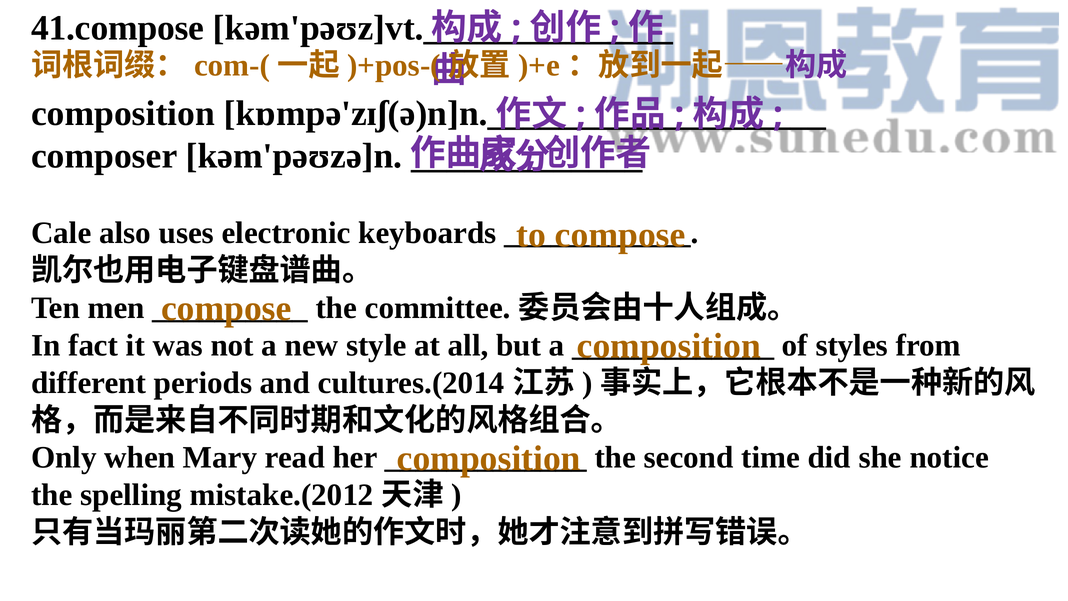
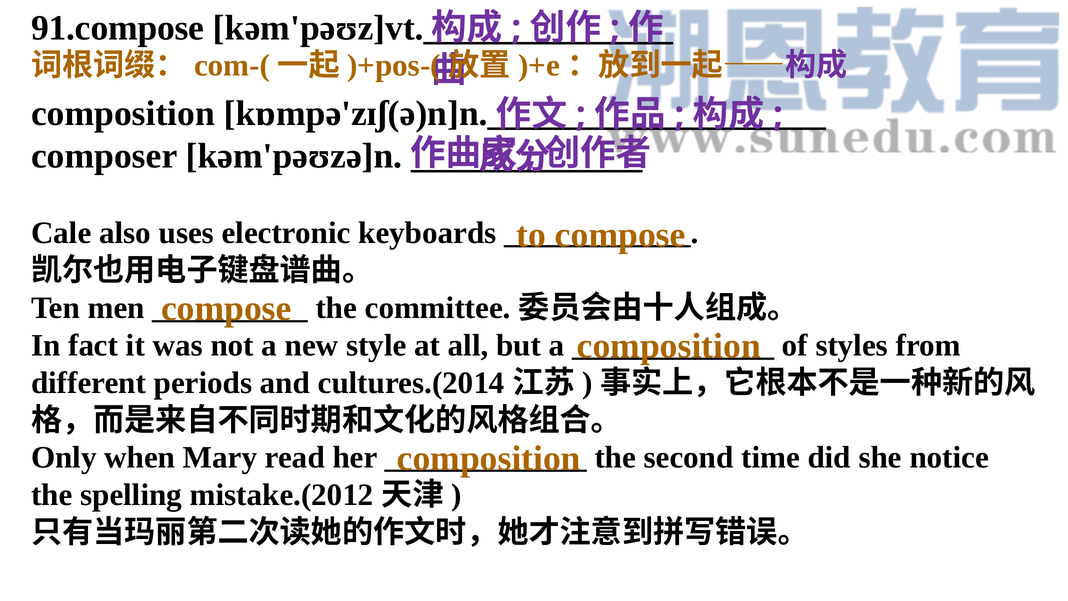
41.compose: 41.compose -> 91.compose (118, 28)
